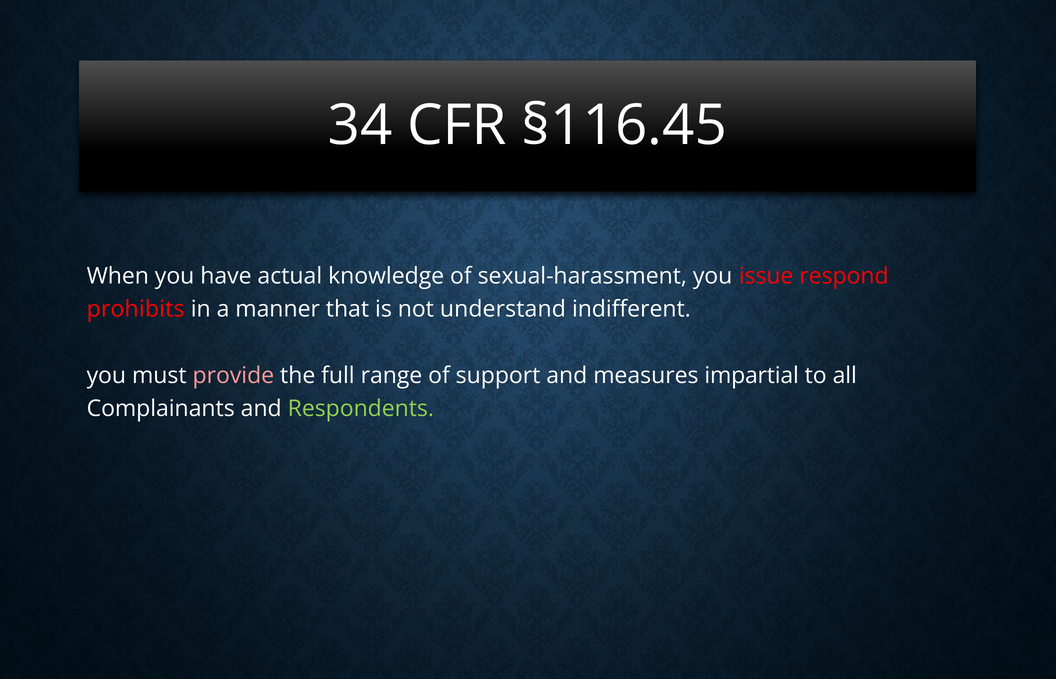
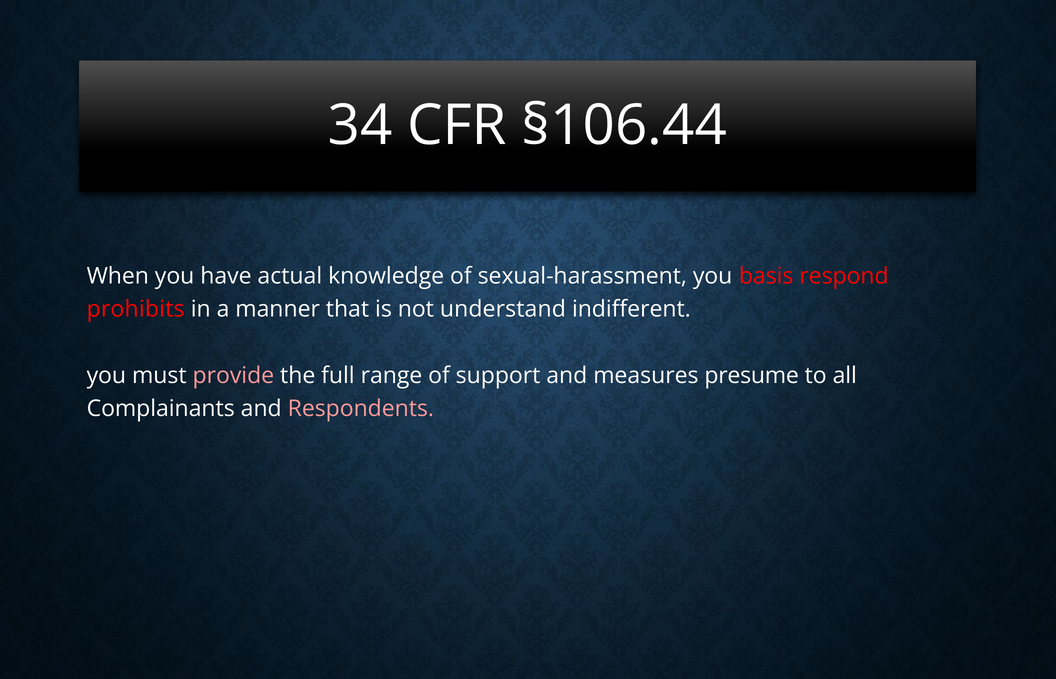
§116.45: §116.45 -> §106.44 (624, 126)
issue: issue -> basis (766, 276)
impartial: impartial -> presume (752, 375)
Respondents colour: light green -> pink (361, 409)
